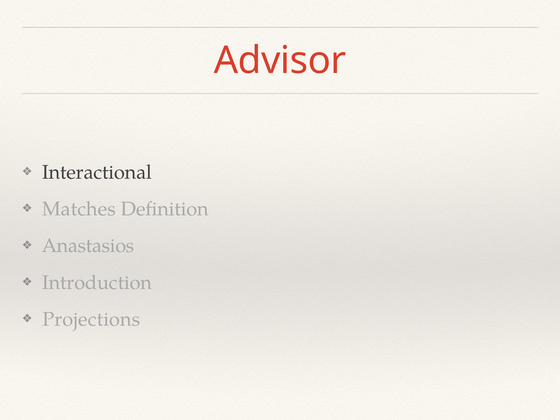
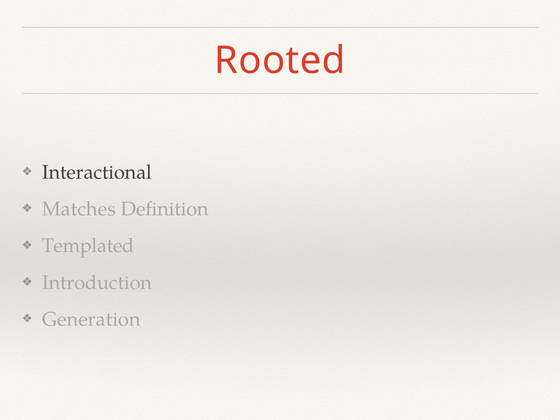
Advisor: Advisor -> Rooted (280, 60)
Anastasios: Anastasios -> Templated (88, 246)
Projections: Projections -> Generation (91, 319)
